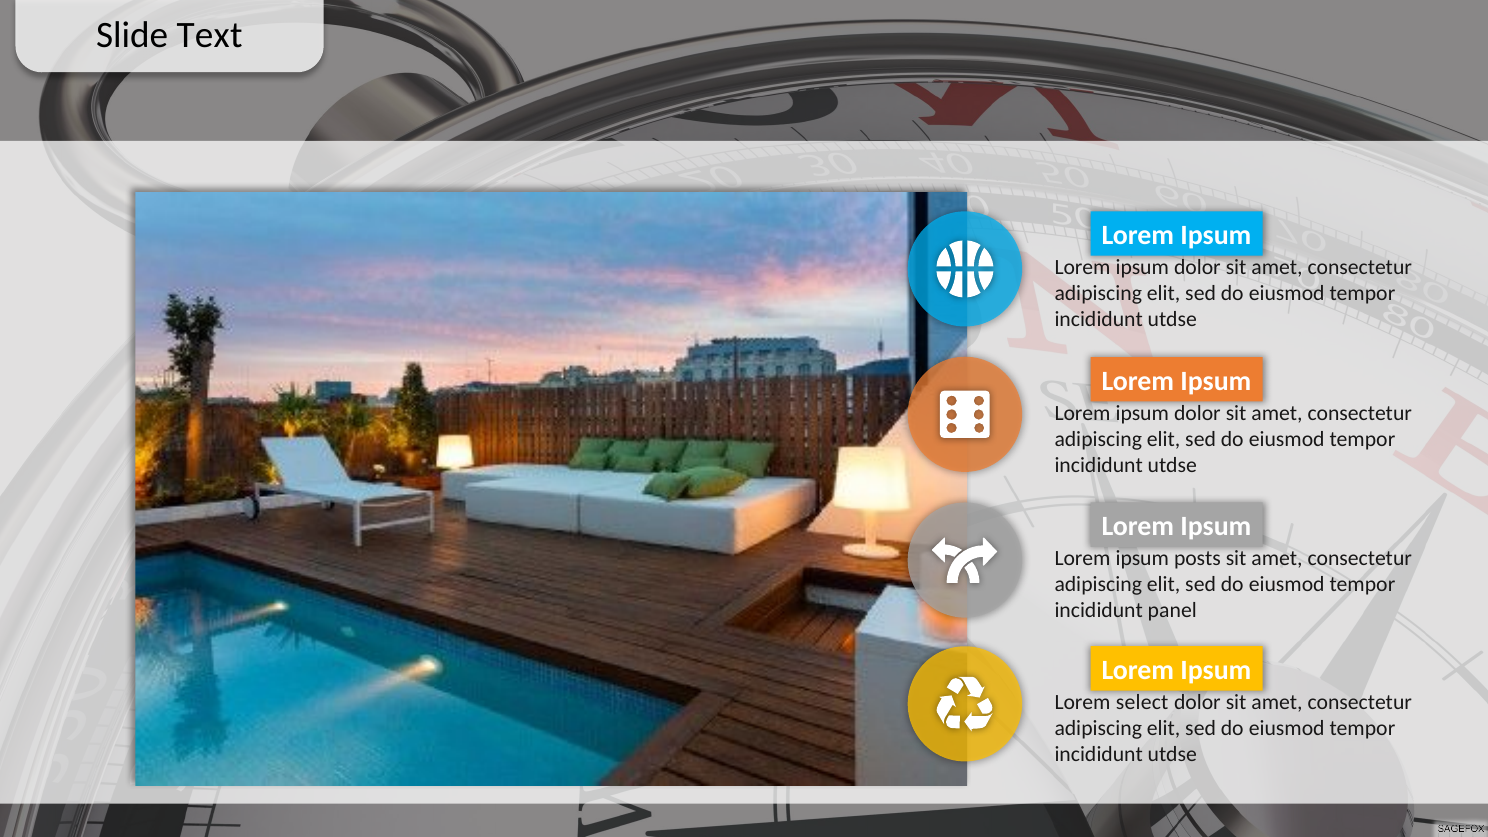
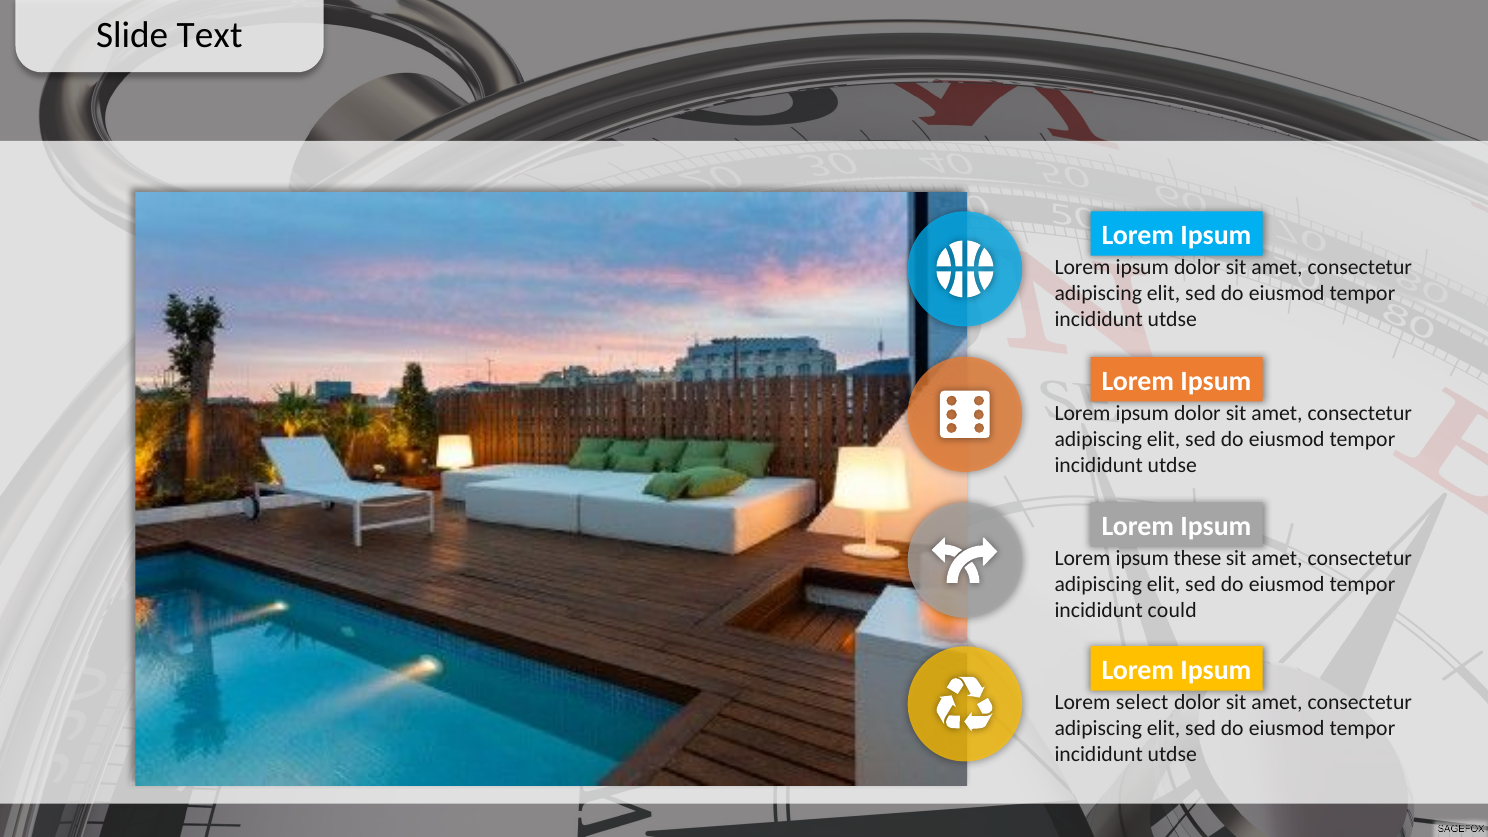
posts: posts -> these (1198, 558)
panel: panel -> could (1172, 610)
